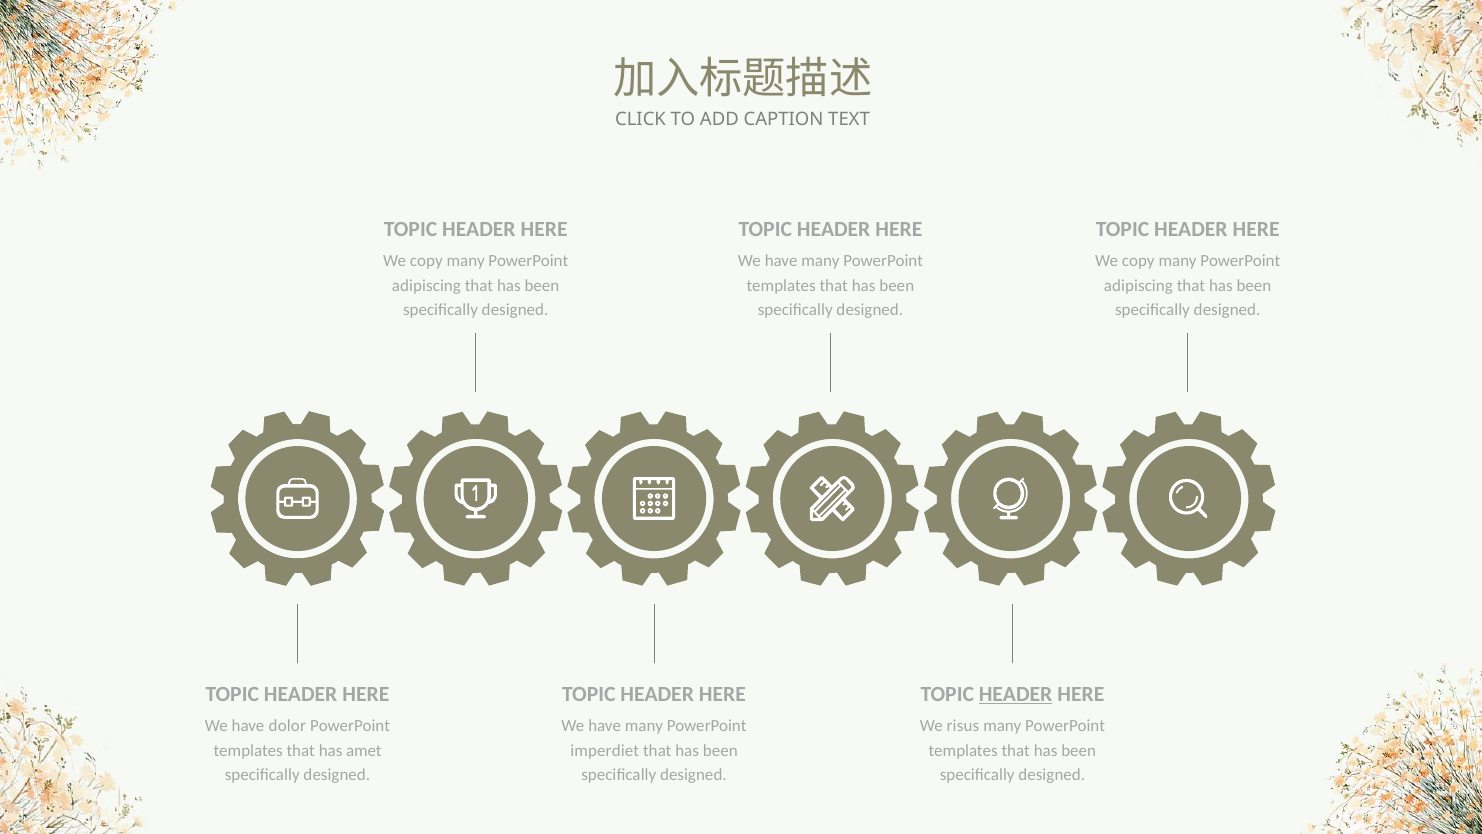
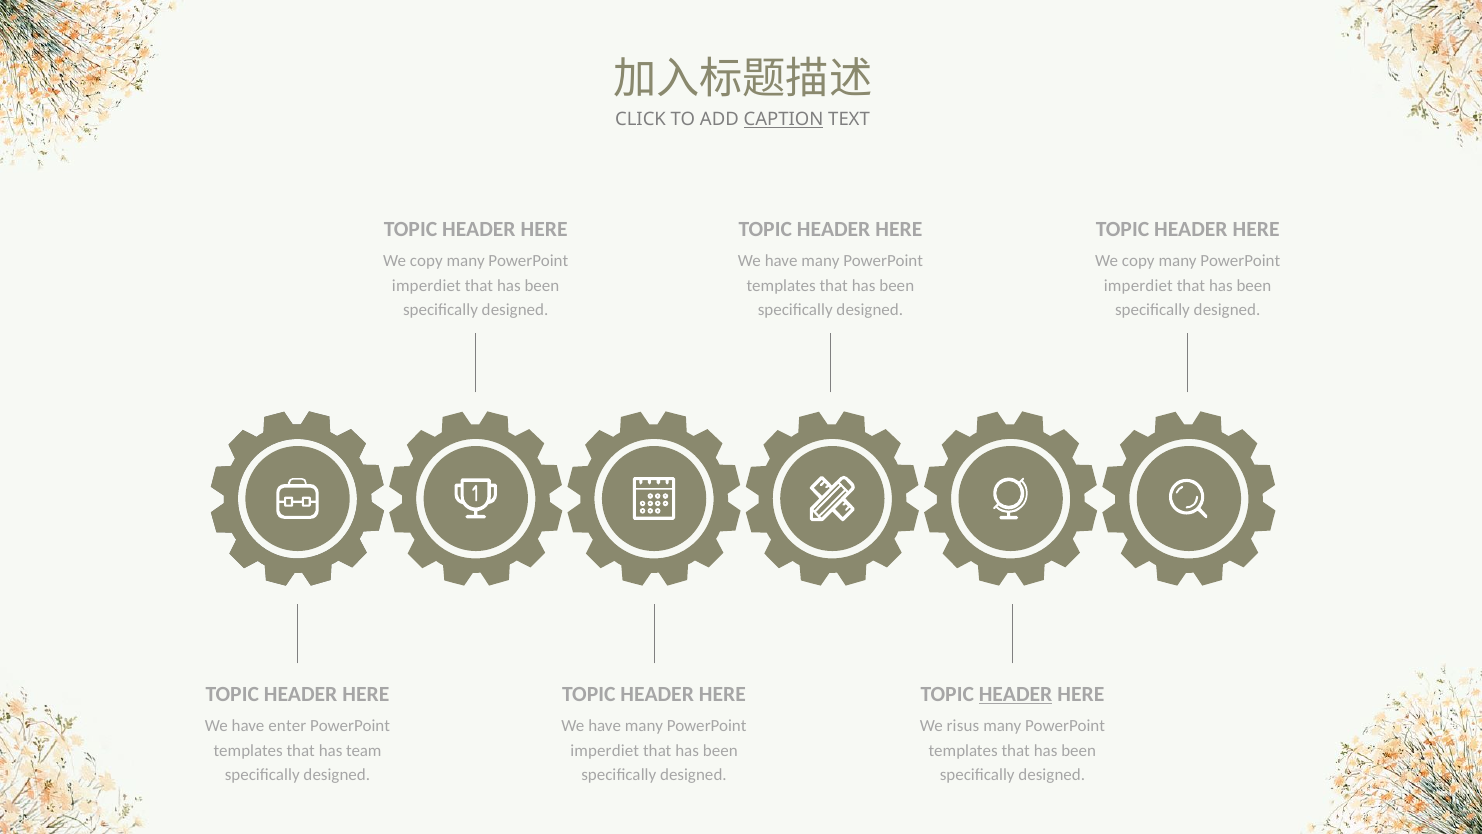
CAPTION underline: none -> present (784, 120)
adipiscing: adipiscing -> imperdiet (426, 285)
adipiscing: adipiscing -> imperdiet (1138, 285)
dolor: dolor -> enter (287, 726)
amet: amet -> team (364, 750)
